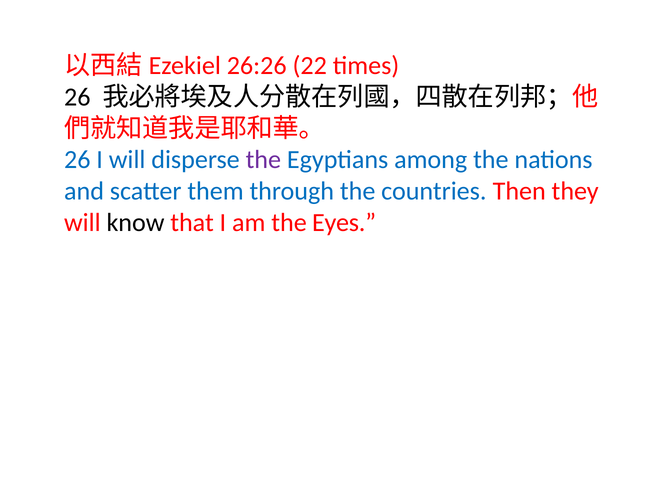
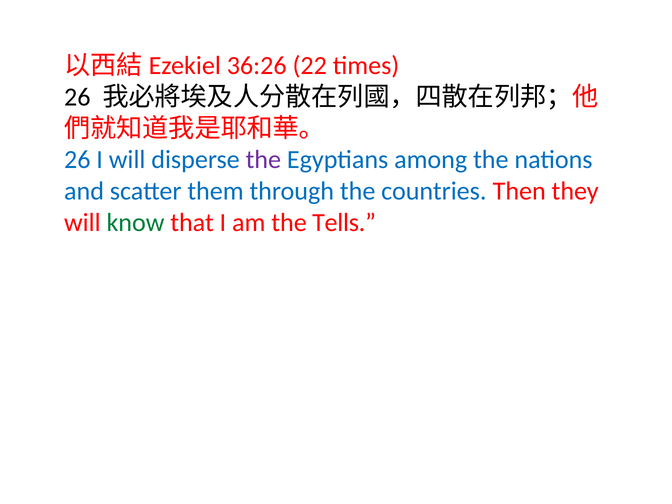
26:26: 26:26 -> 36:26 (257, 66)
know colour: black -> green (135, 223)
Eyes: Eyes -> Tells (344, 223)
